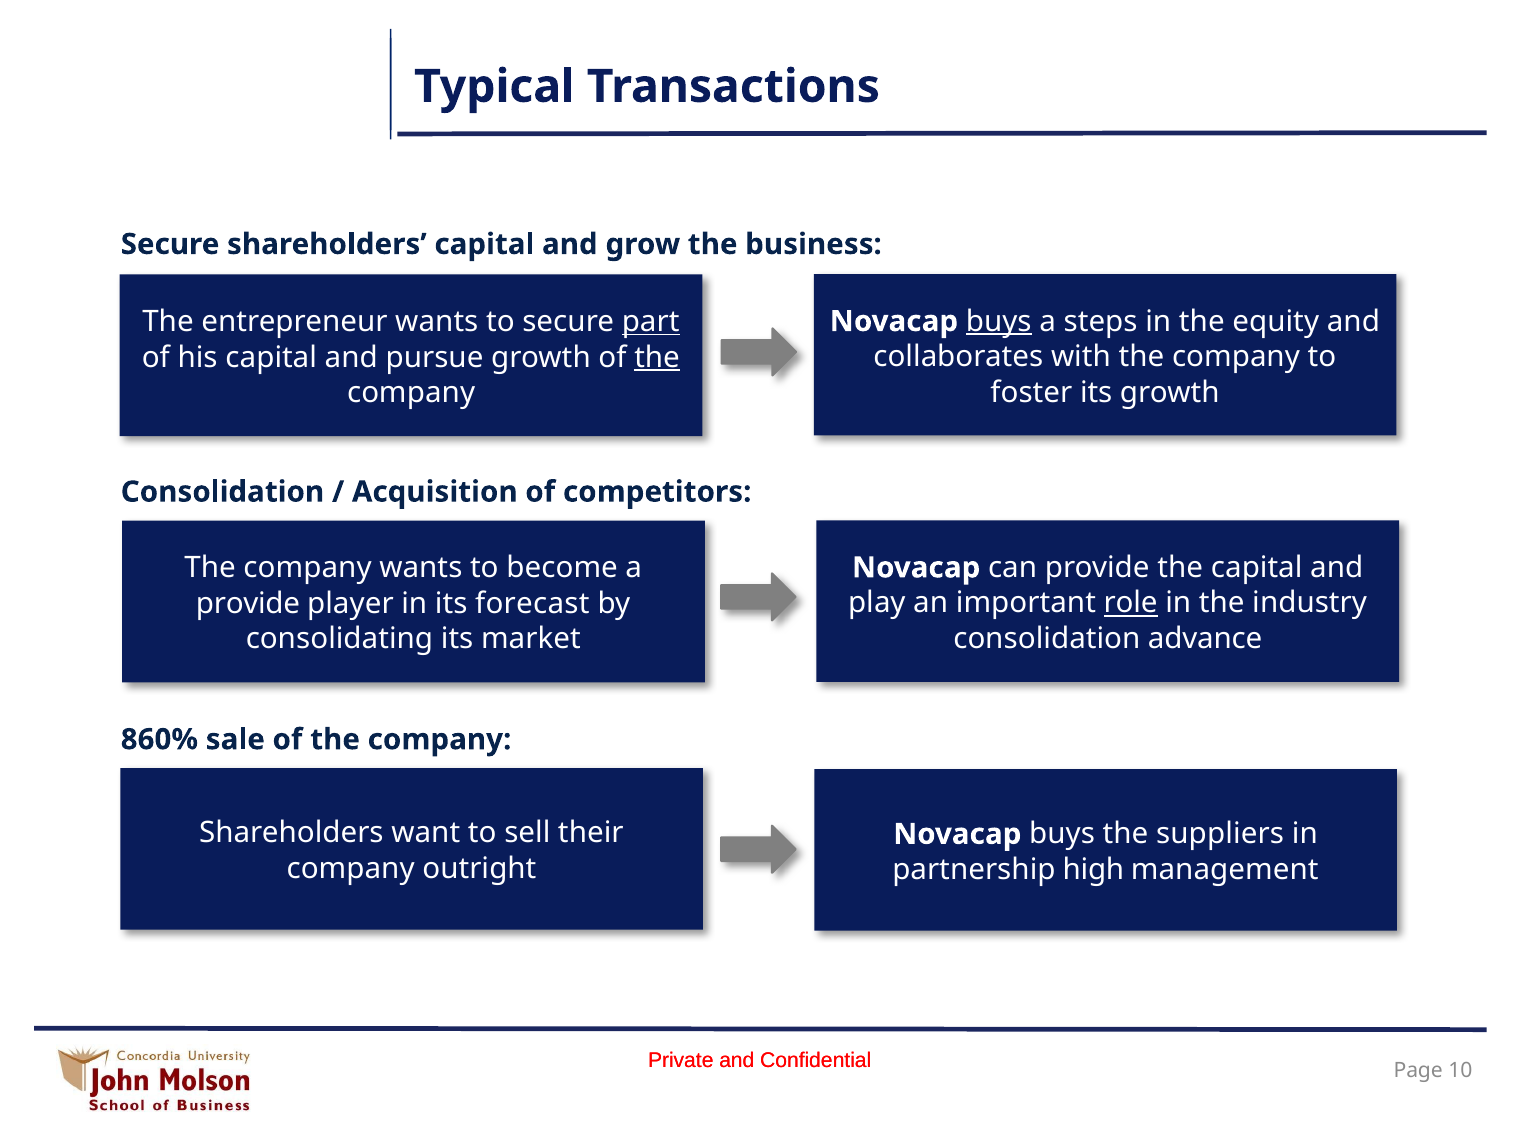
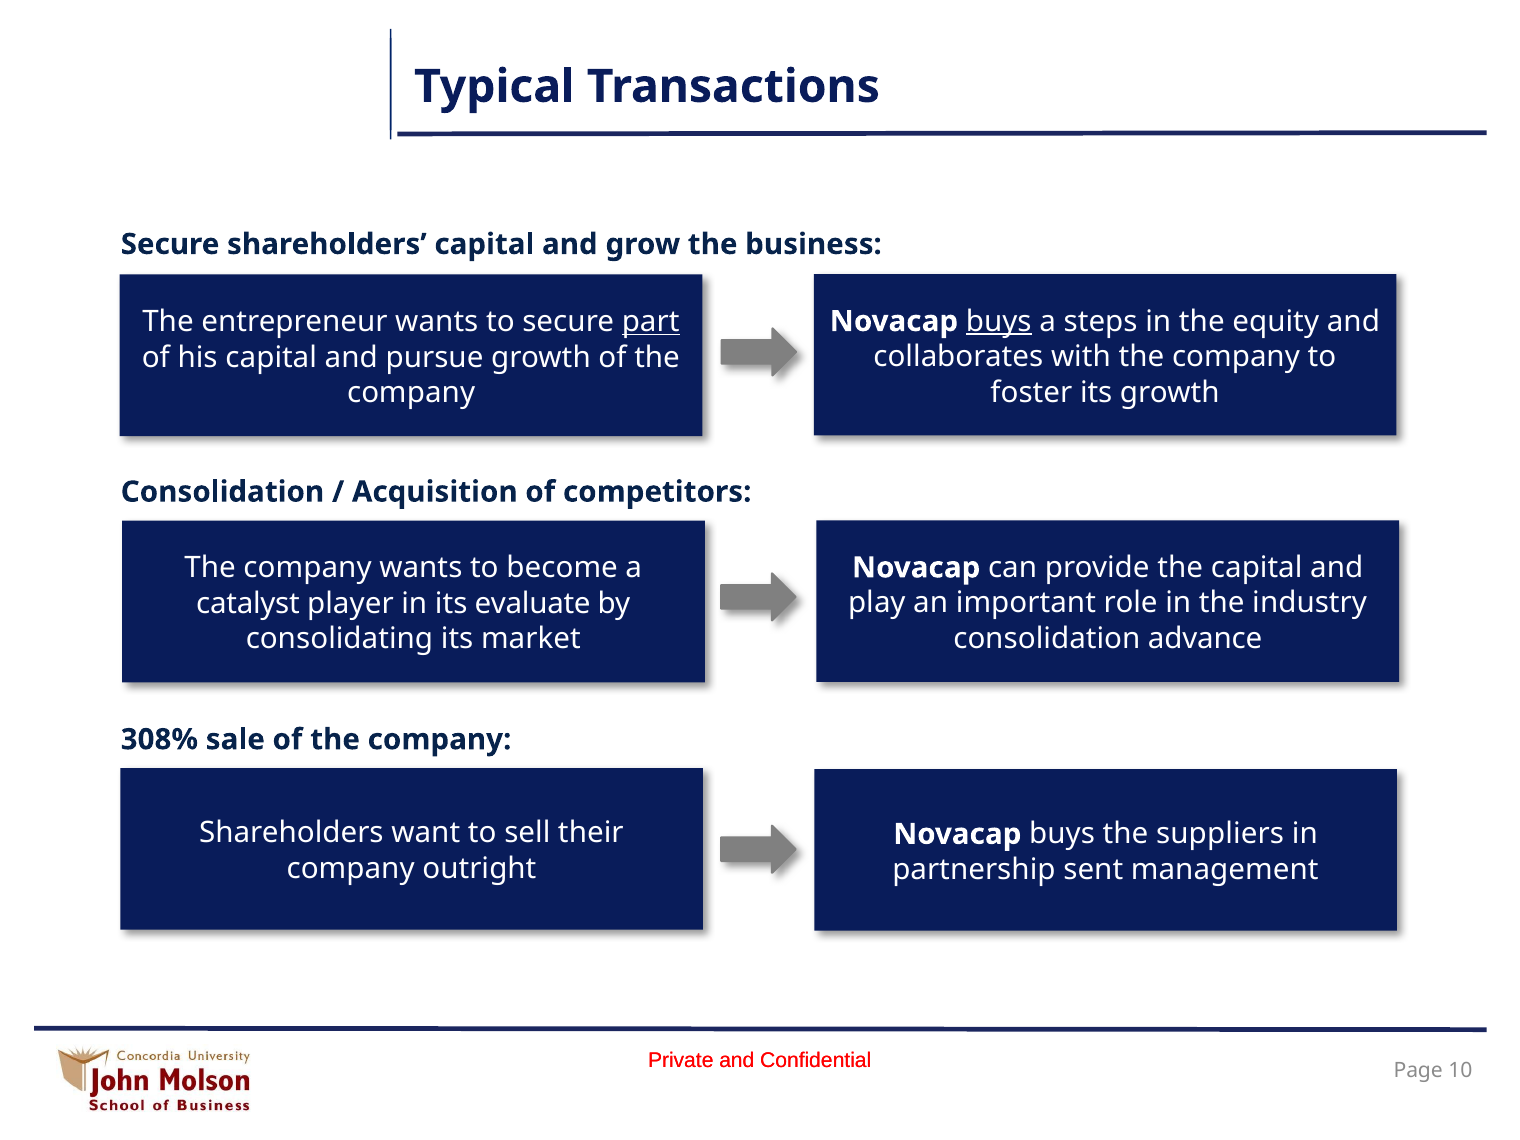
the underline: present -> none (657, 357)
role underline: present -> none (1131, 603)
provide: provide -> catalyst (248, 604)
forecast: forecast -> evaluate (533, 604)
860%: 860% -> 308% (159, 740)
high: high -> sent (1093, 870)
